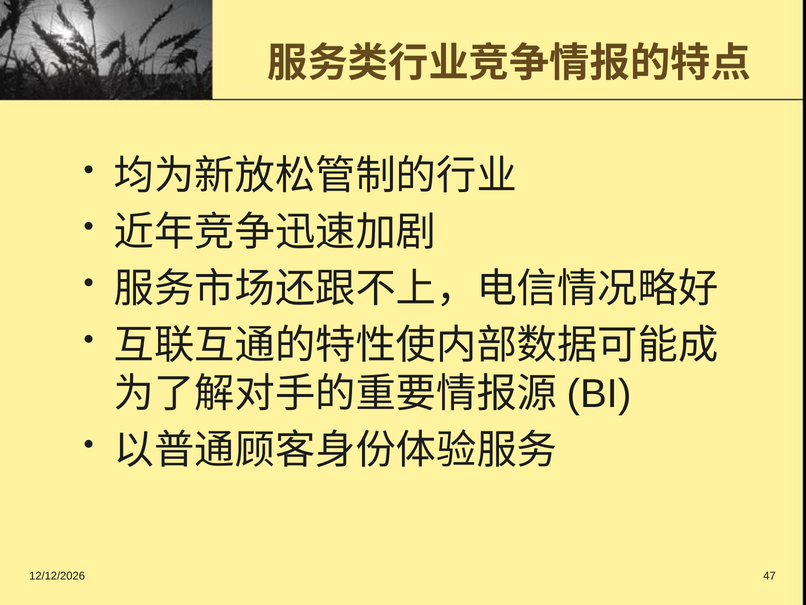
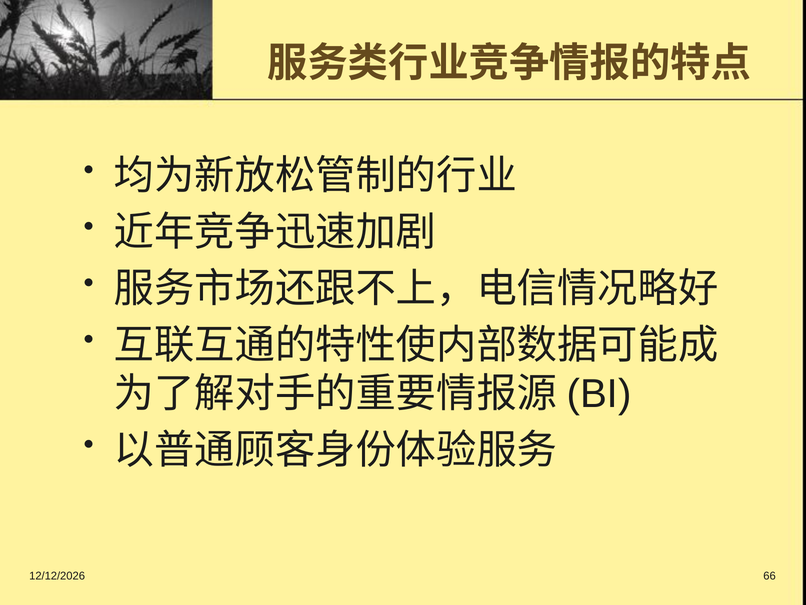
47: 47 -> 66 (770, 576)
